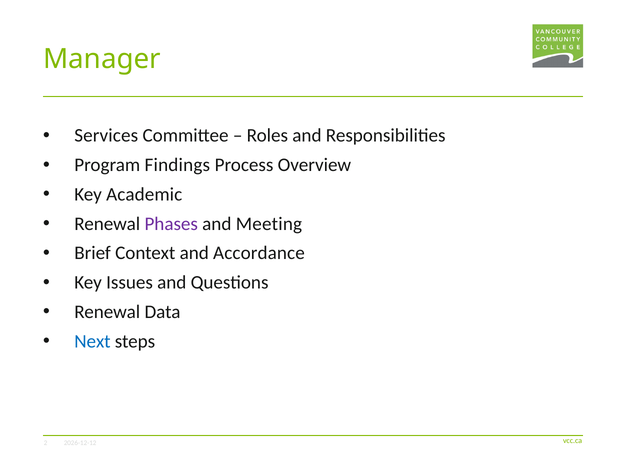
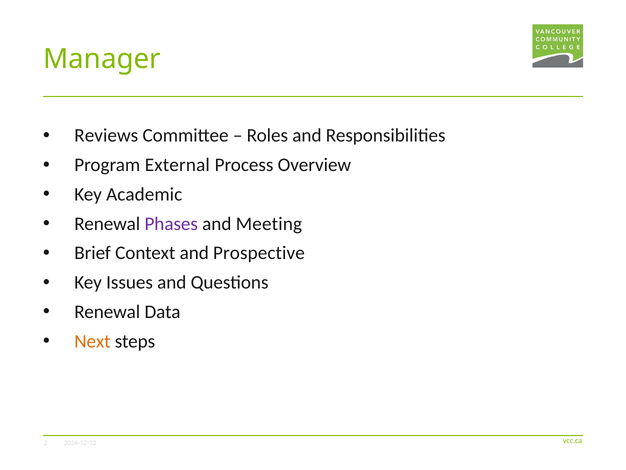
Services: Services -> Reviews (106, 135)
Findings: Findings -> External (177, 165)
Accordance: Accordance -> Prospective (259, 253)
Next colour: blue -> orange (92, 341)
